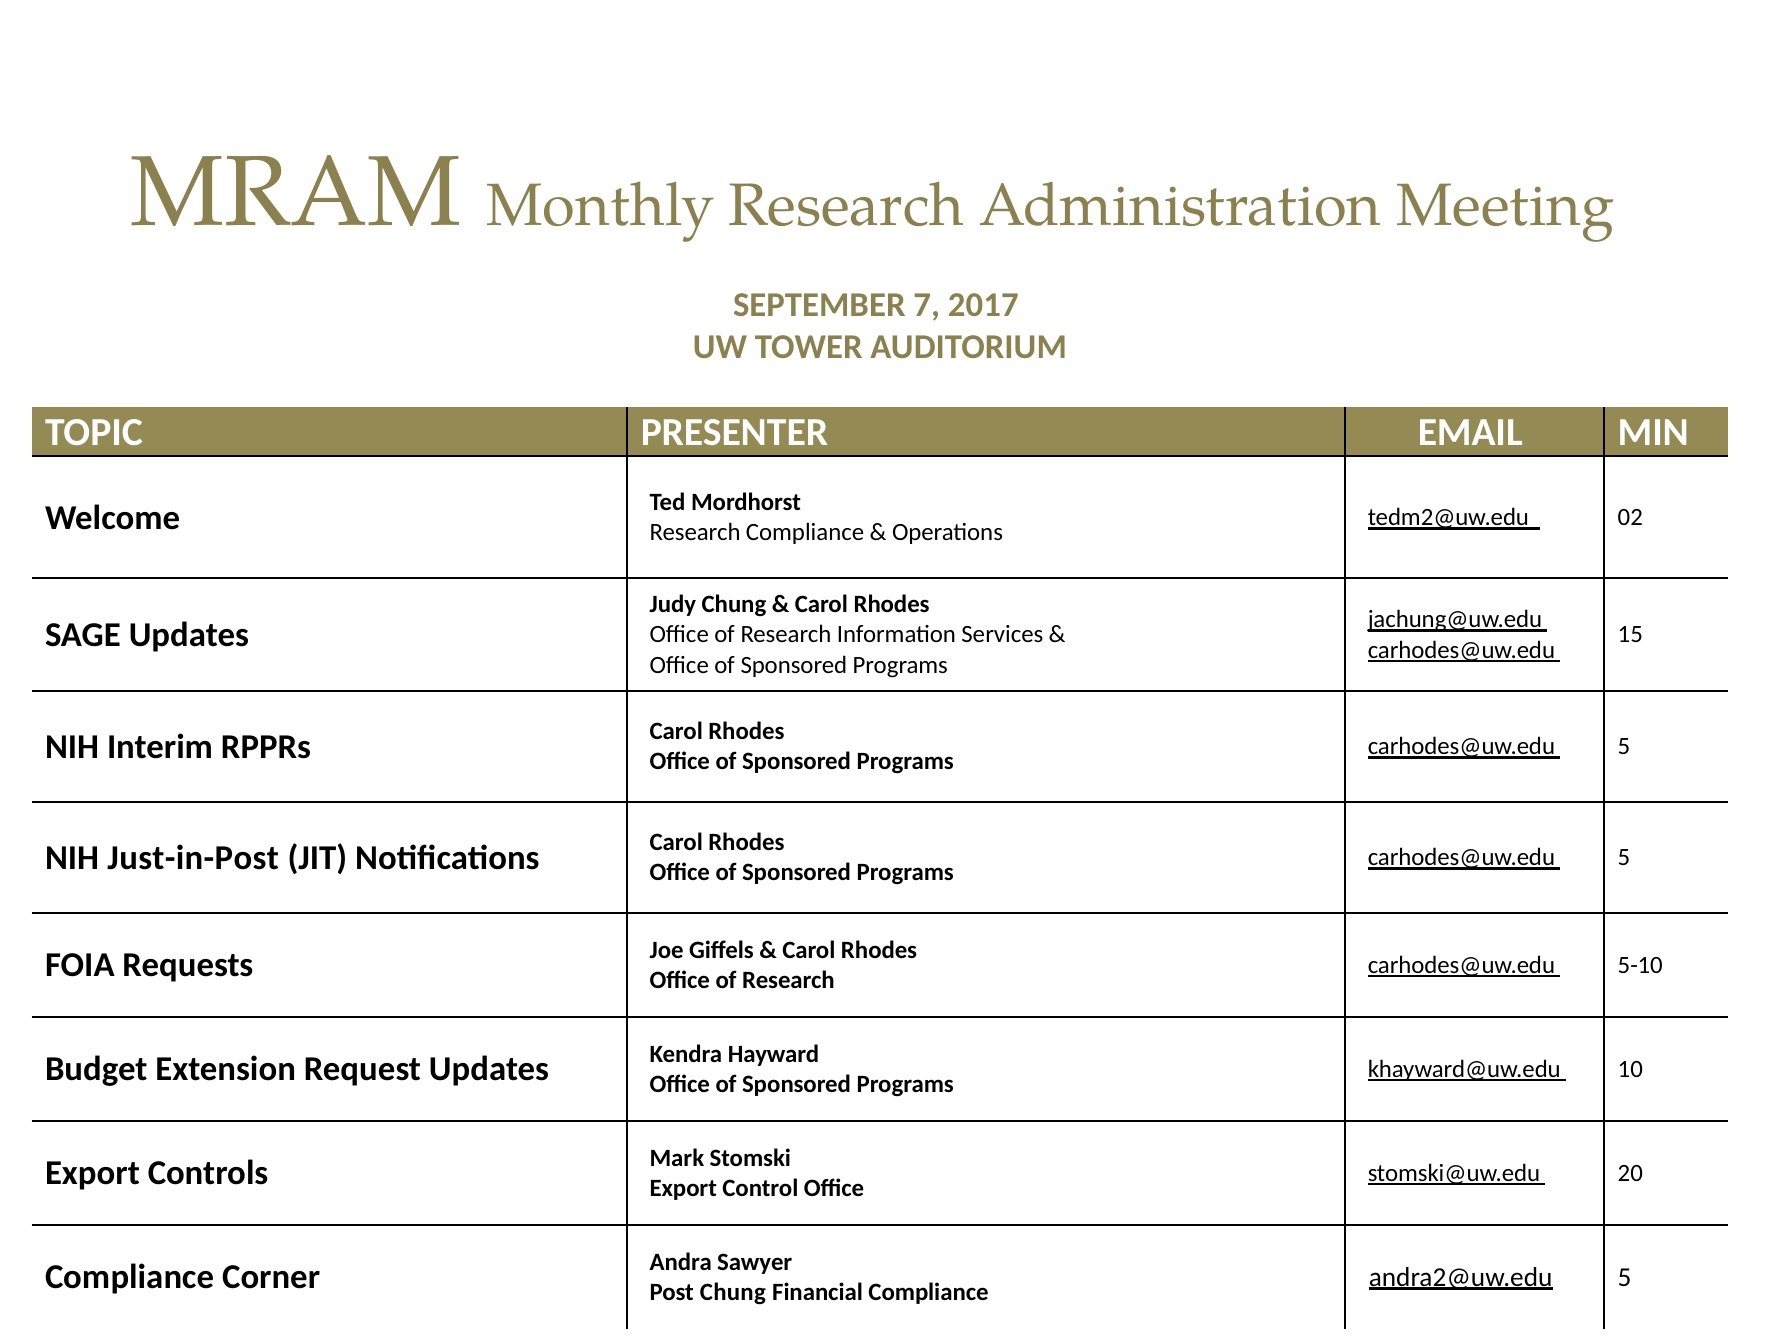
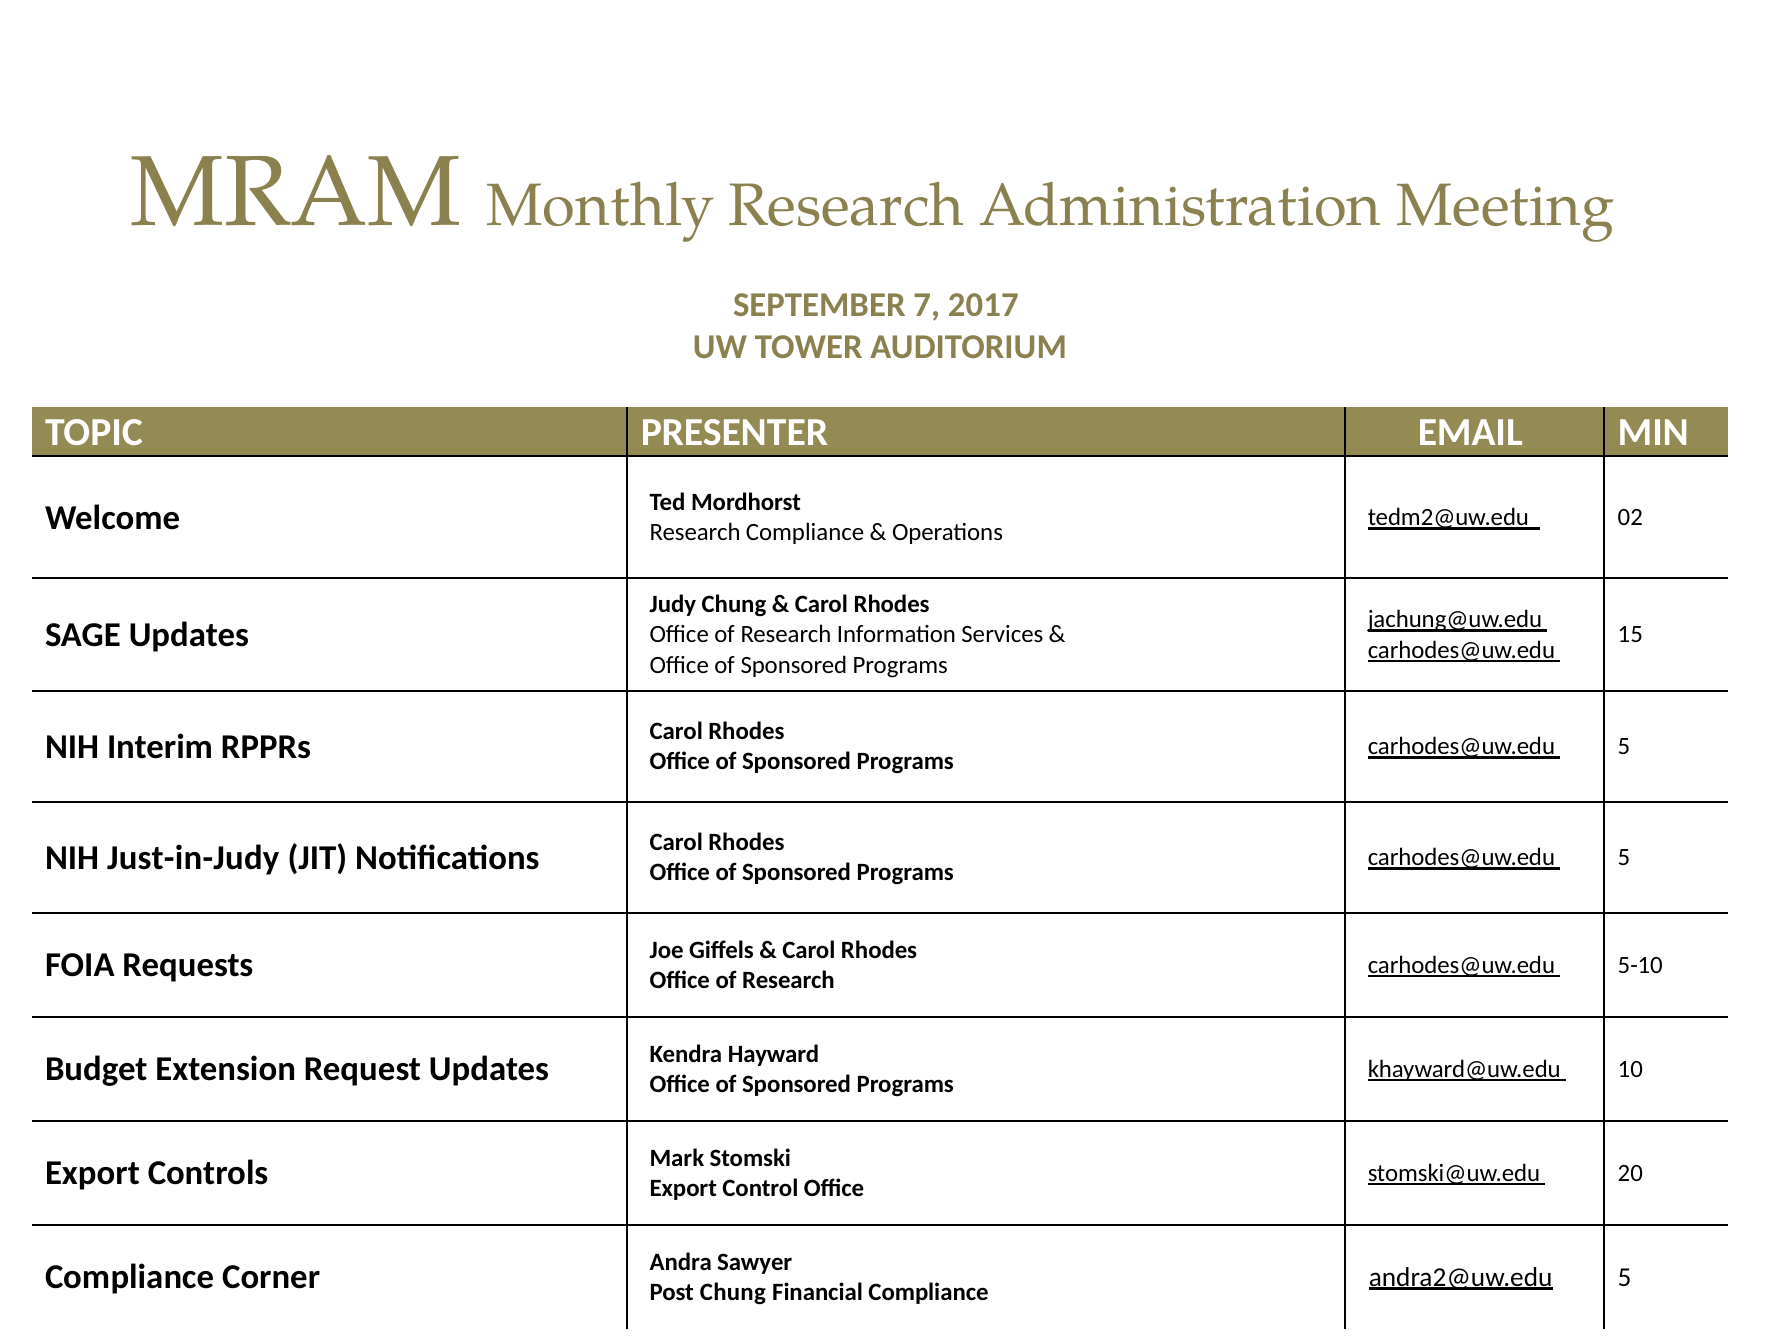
Just-in-Post: Just-in-Post -> Just-in-Judy (193, 858)
